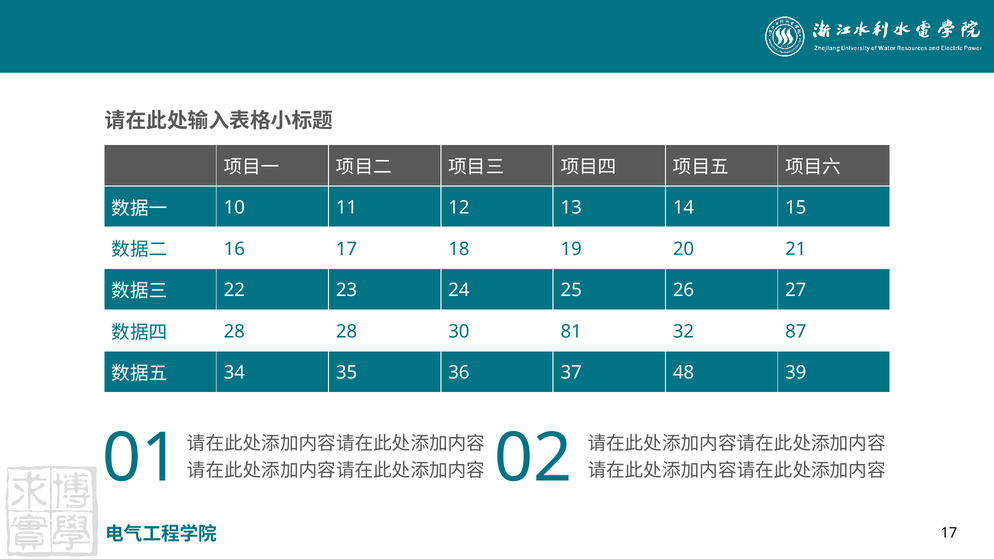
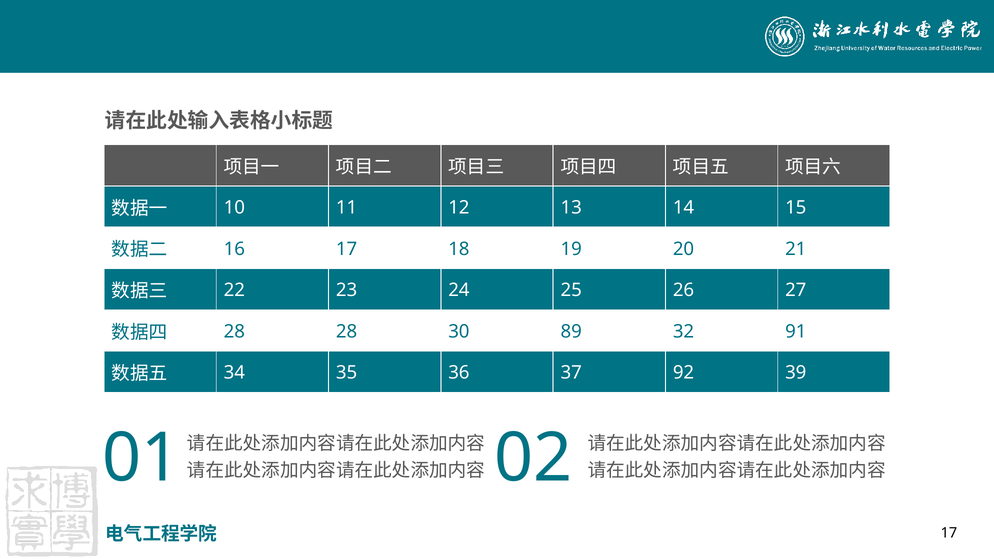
81: 81 -> 89 (571, 332)
87: 87 -> 91 (796, 332)
48: 48 -> 92 (684, 373)
